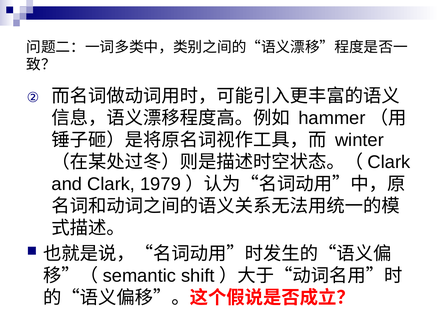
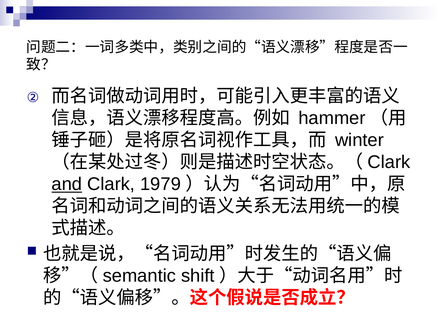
and underline: none -> present (67, 184)
